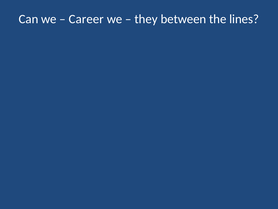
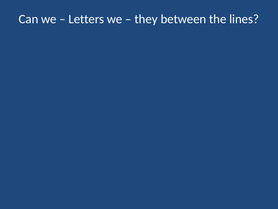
Career: Career -> Letters (86, 19)
